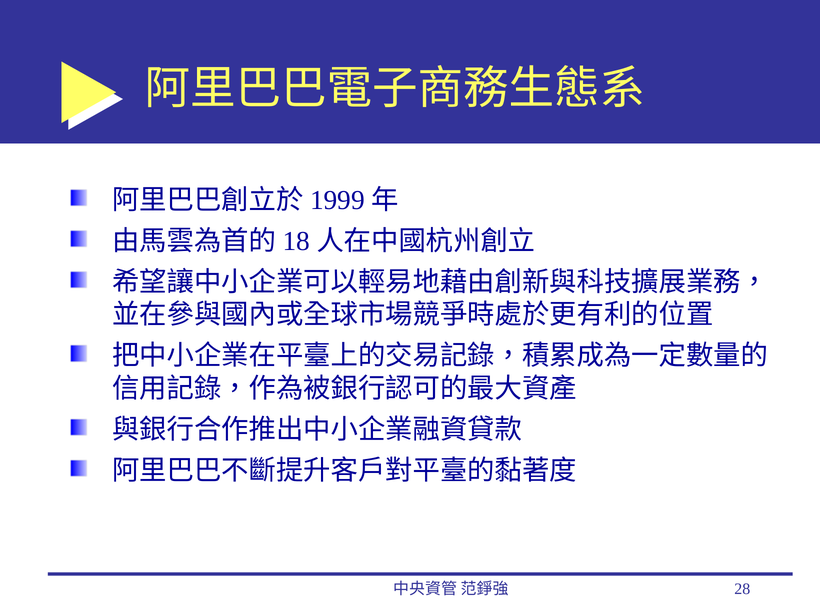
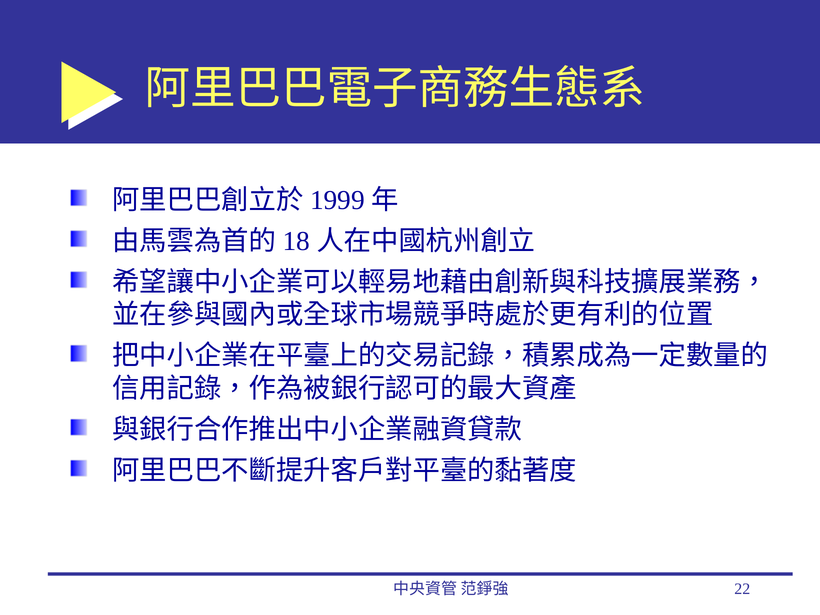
28: 28 -> 22 (742, 589)
